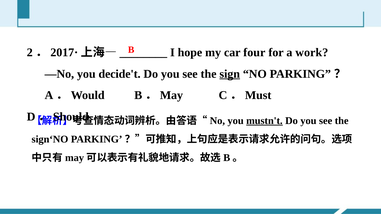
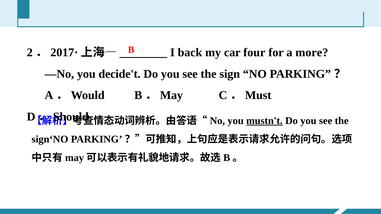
hope: hope -> back (190, 53)
work: work -> more (312, 53)
sign underline: present -> none (230, 74)
